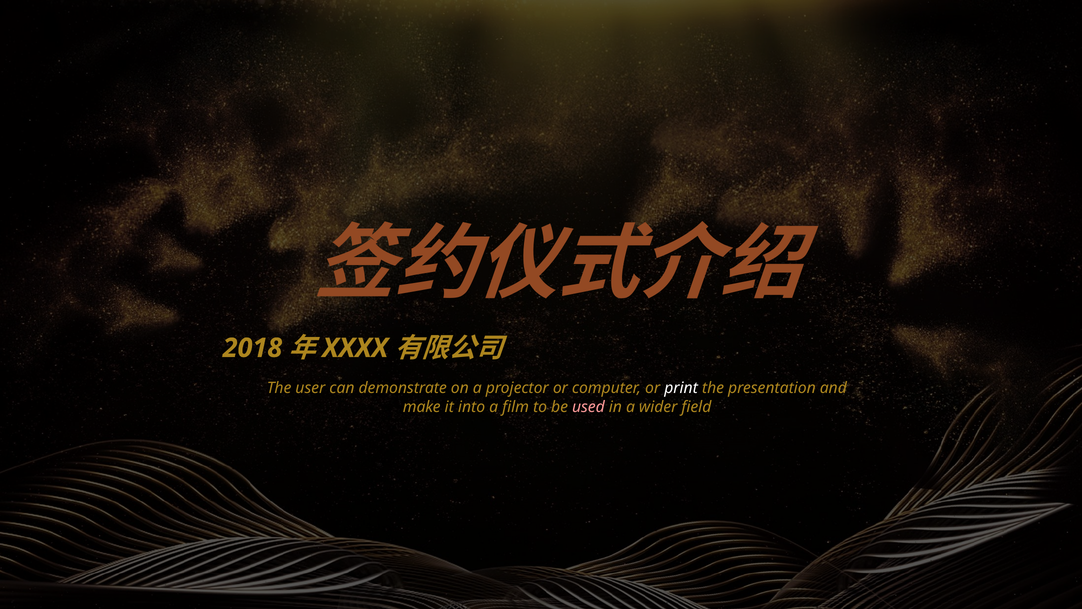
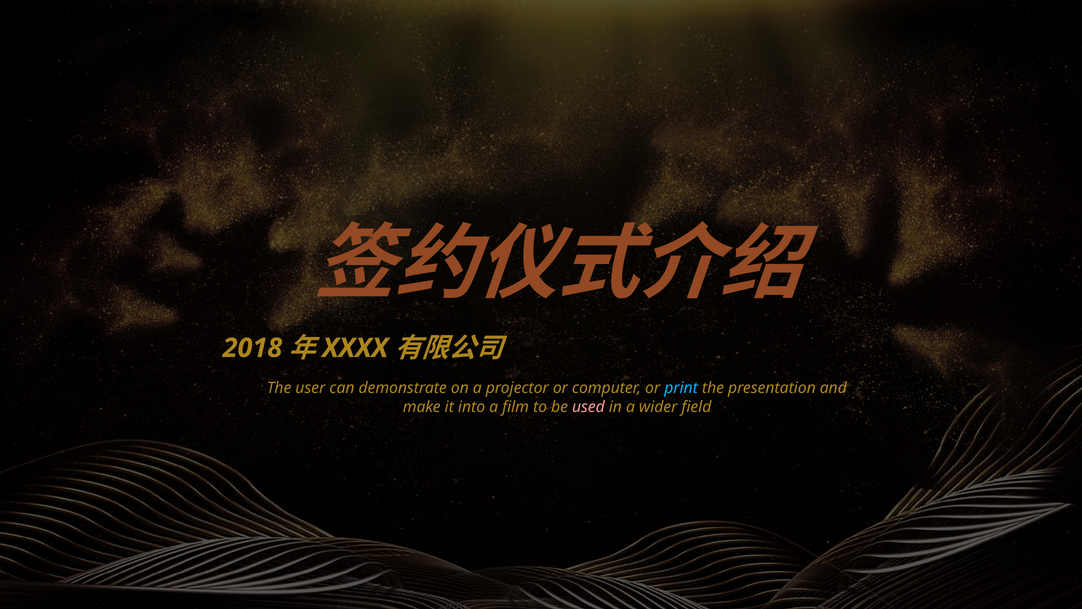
print colour: white -> light blue (681, 388)
